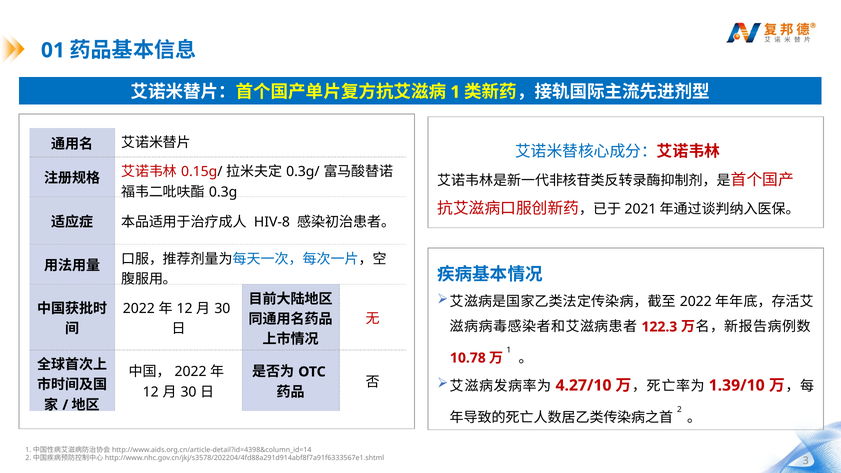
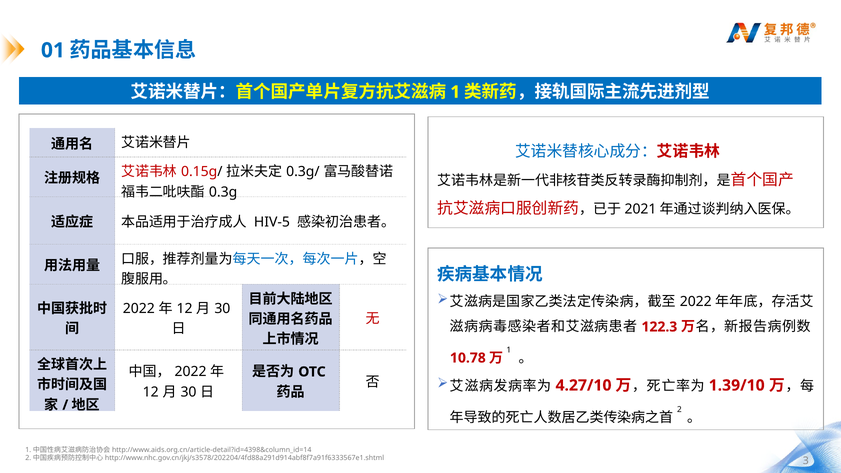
HIV-8: HIV-8 -> HIV-5 (272, 222)
